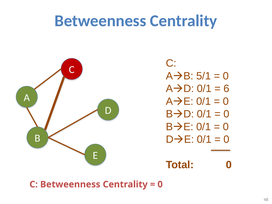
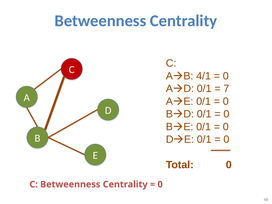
5/1: 5/1 -> 4/1 (204, 76)
6: 6 -> 7 (227, 89)
